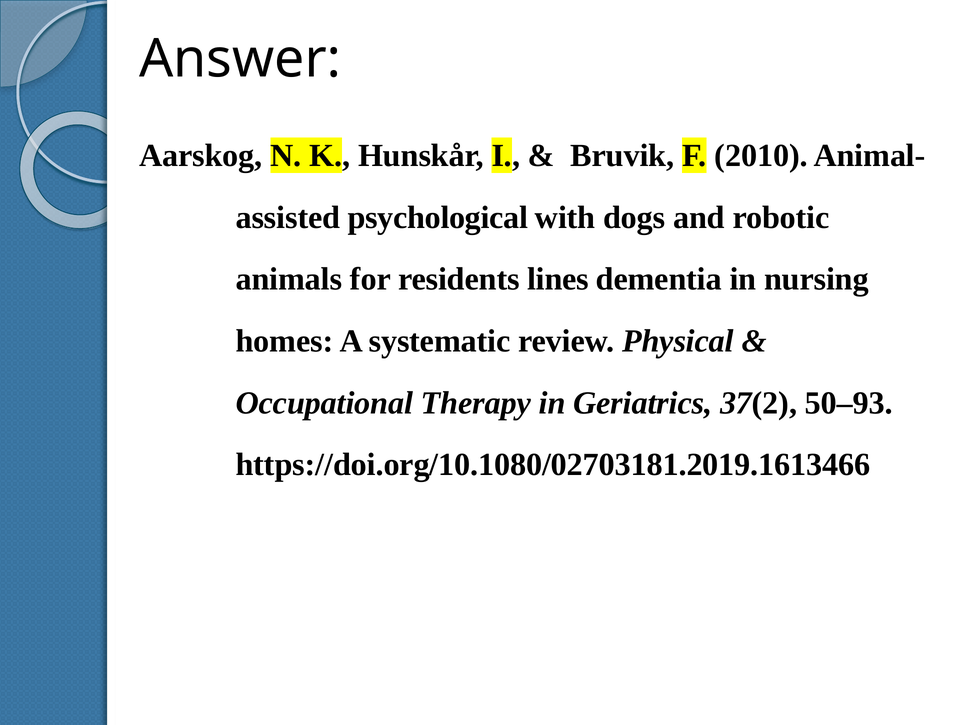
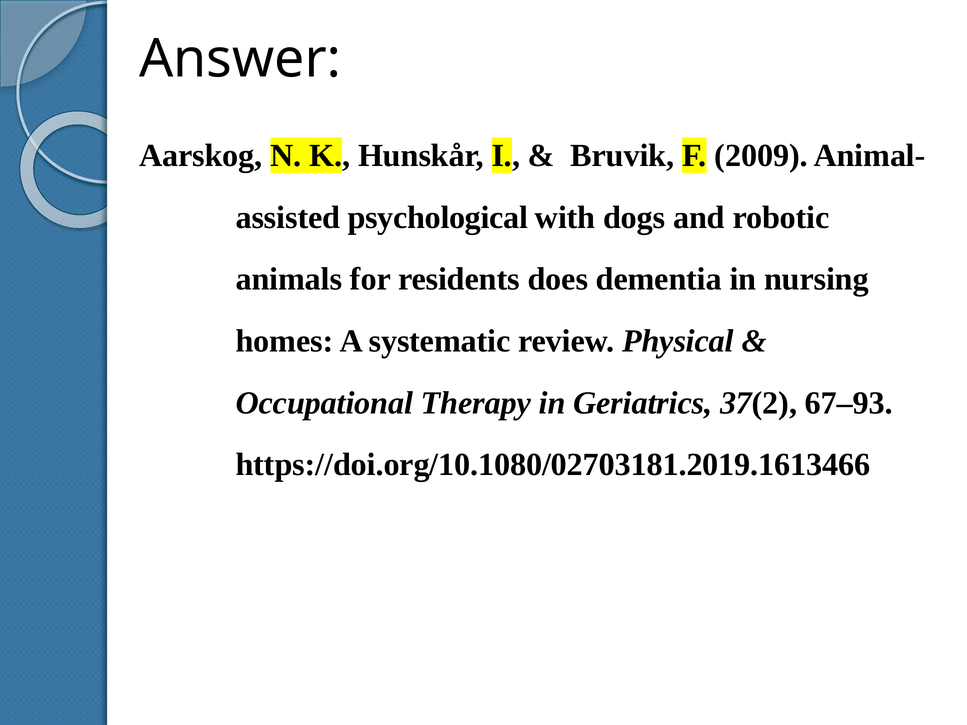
2010: 2010 -> 2009 (761, 156)
lines: lines -> does (558, 279)
50–93: 50–93 -> 67–93 (849, 403)
